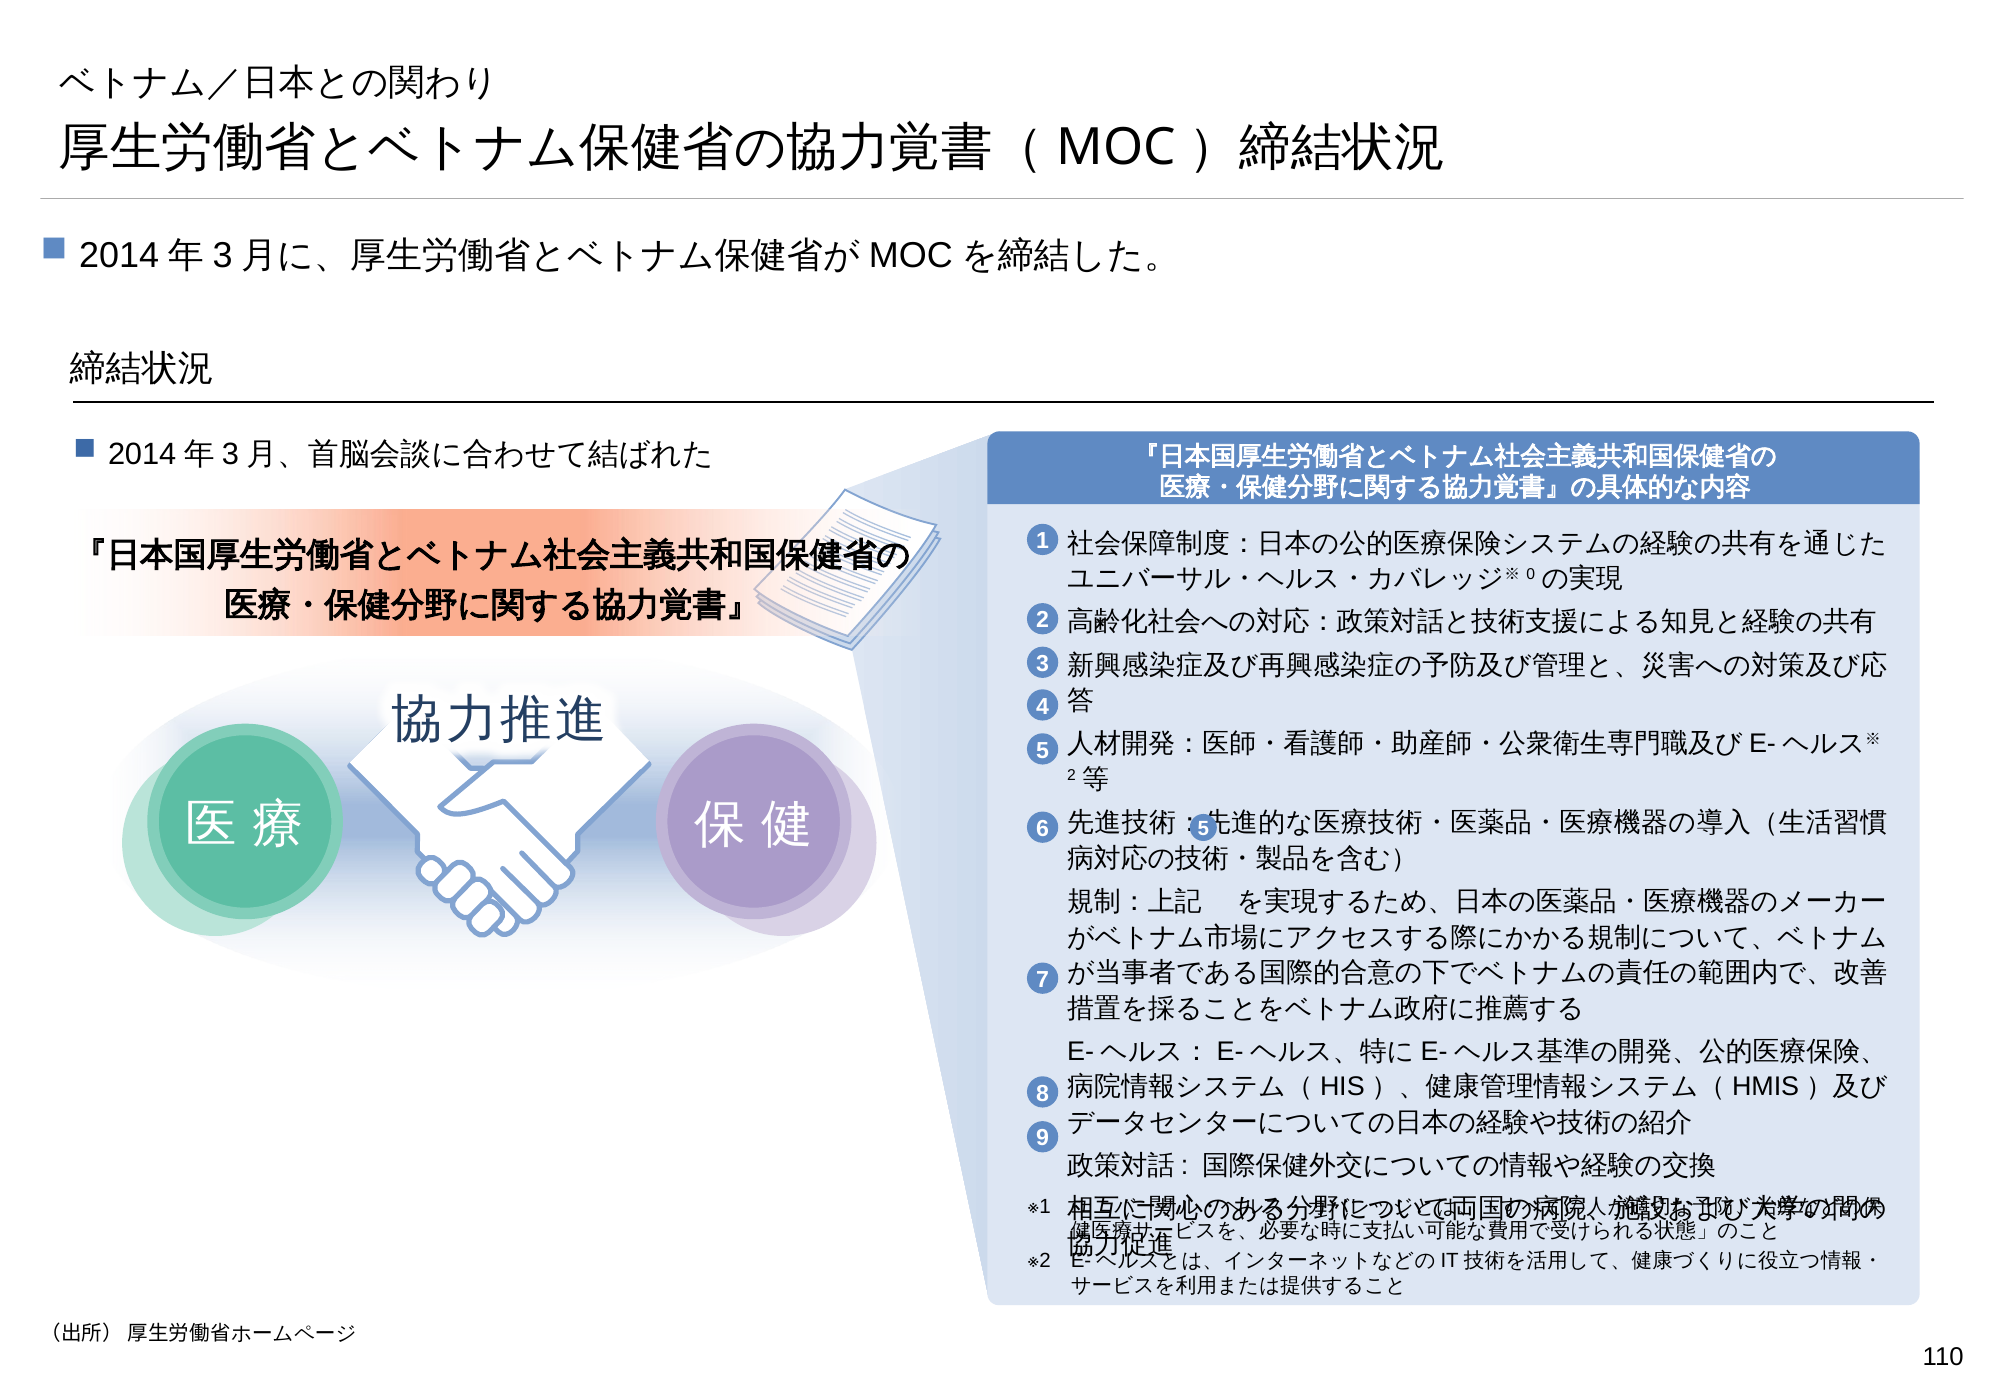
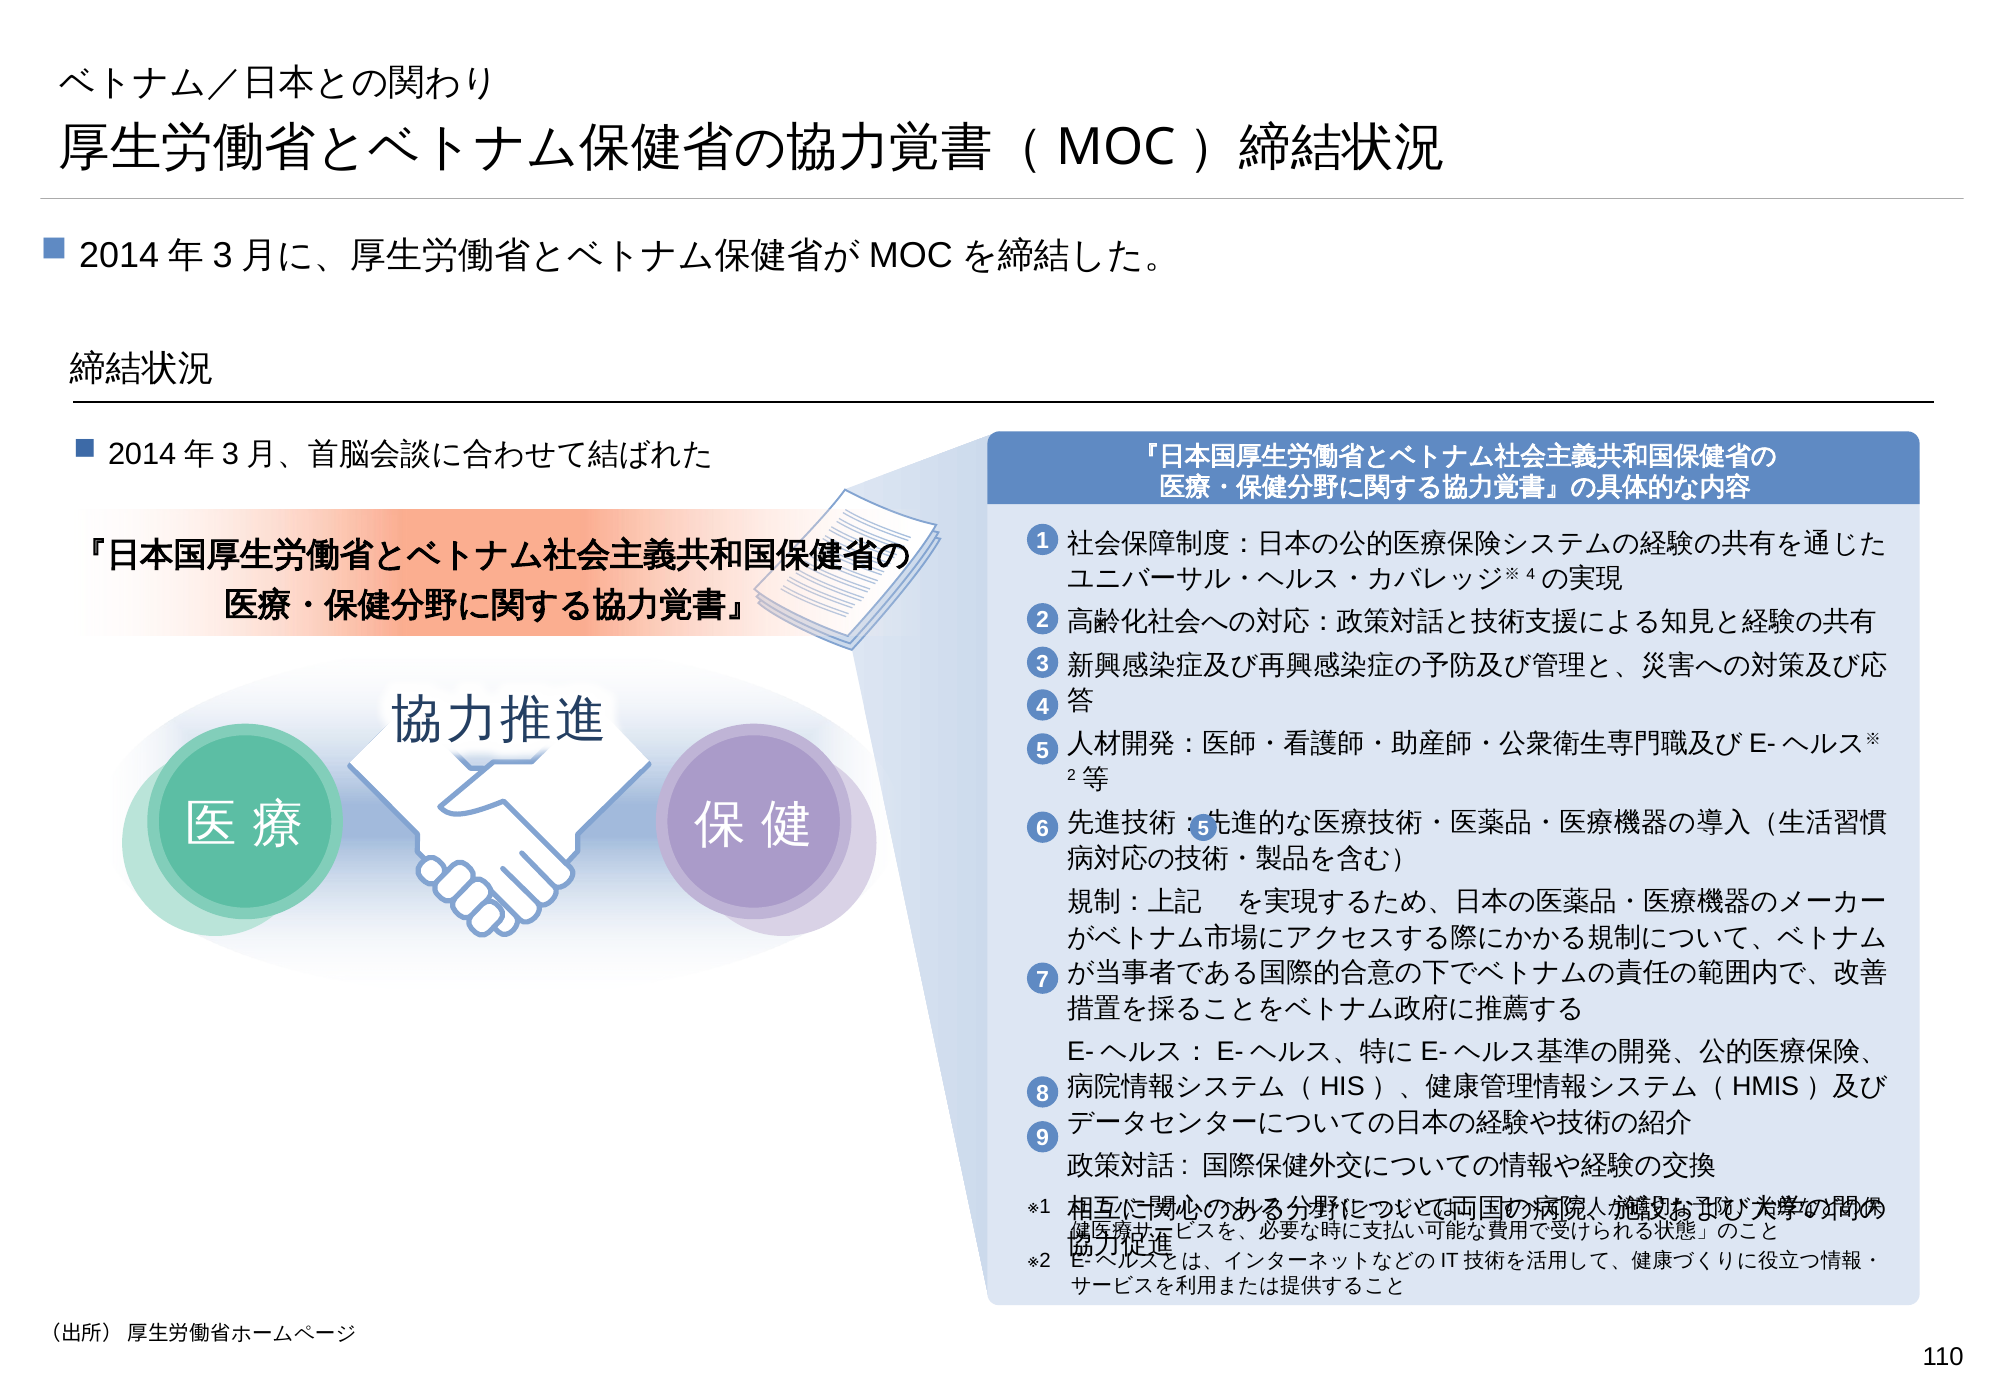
0: 0 -> 4 (1531, 575)
